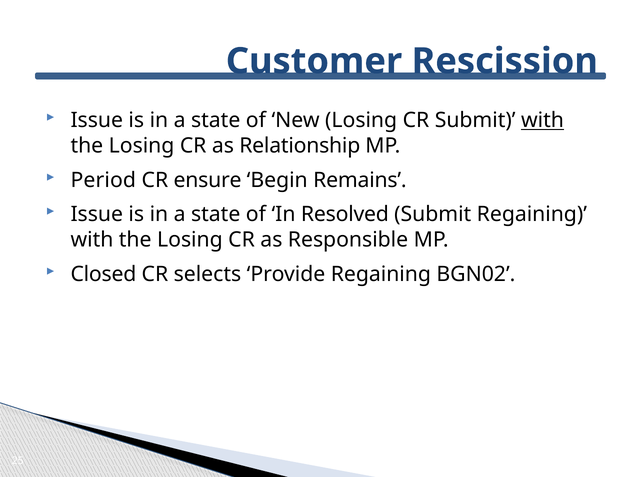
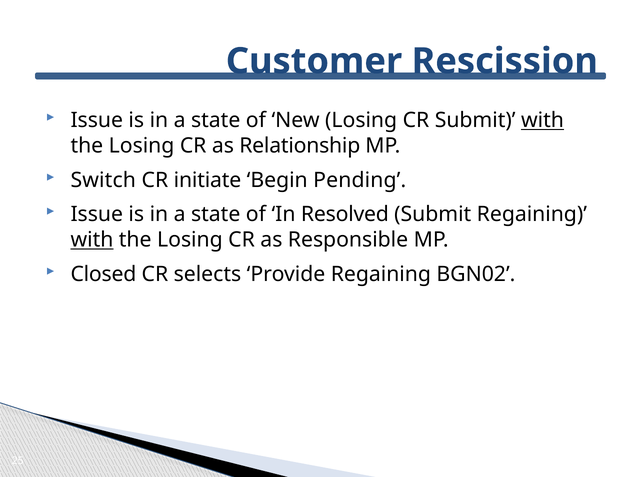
Period: Period -> Switch (103, 180)
ensure: ensure -> initiate (208, 180)
Remains: Remains -> Pending (360, 180)
with underline: none -> present (92, 240)
